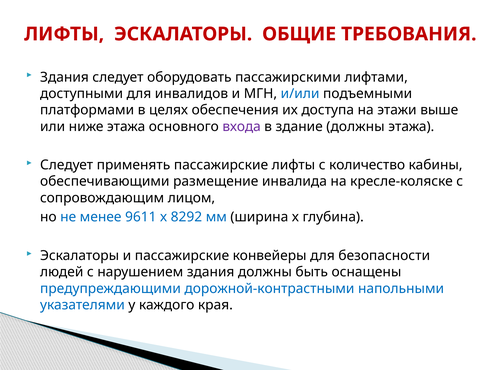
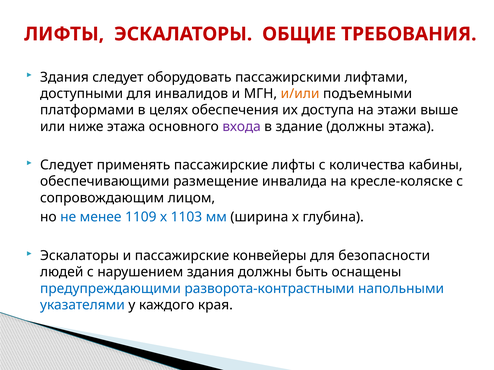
и/или colour: blue -> orange (300, 94)
количество: количество -> количества (367, 165)
9611: 9611 -> 1109 (141, 217)
8292: 8292 -> 1103 (186, 217)
дорожной-контрастными: дорожной-контрастными -> разворота-контрастными (269, 289)
